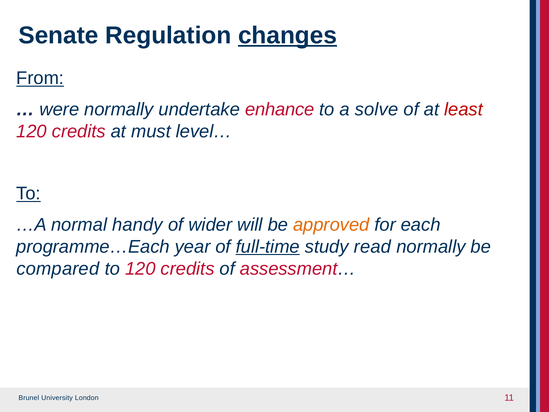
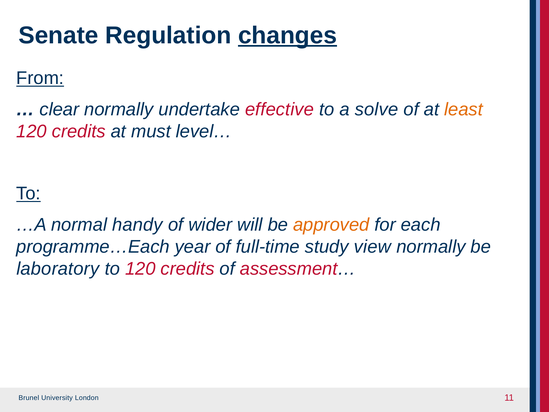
were: were -> clear (59, 109)
enhance: enhance -> effective (280, 109)
least colour: red -> orange (464, 109)
full-time underline: present -> none (268, 247)
read: read -> view (372, 247)
compared: compared -> laboratory (58, 269)
